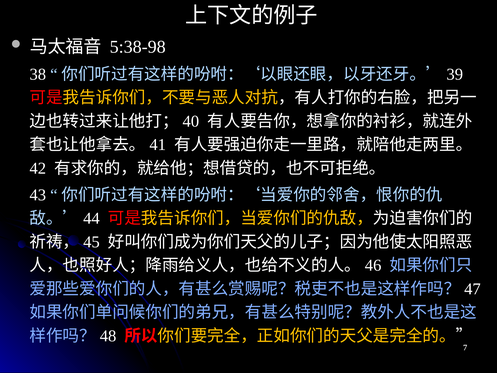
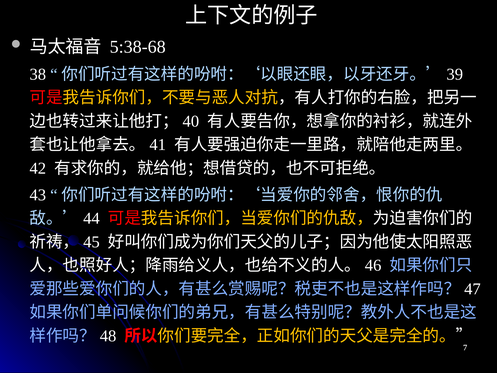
5:38-98: 5:38-98 -> 5:38-68 (138, 47)
